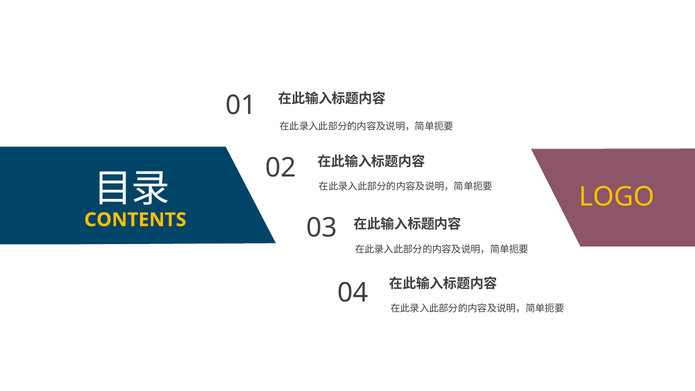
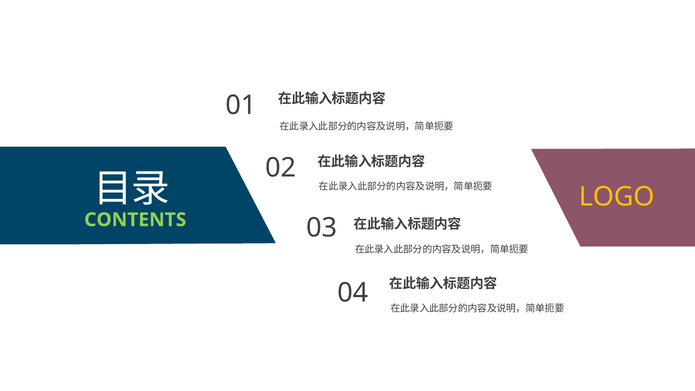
CONTENTS colour: yellow -> light green (135, 220)
